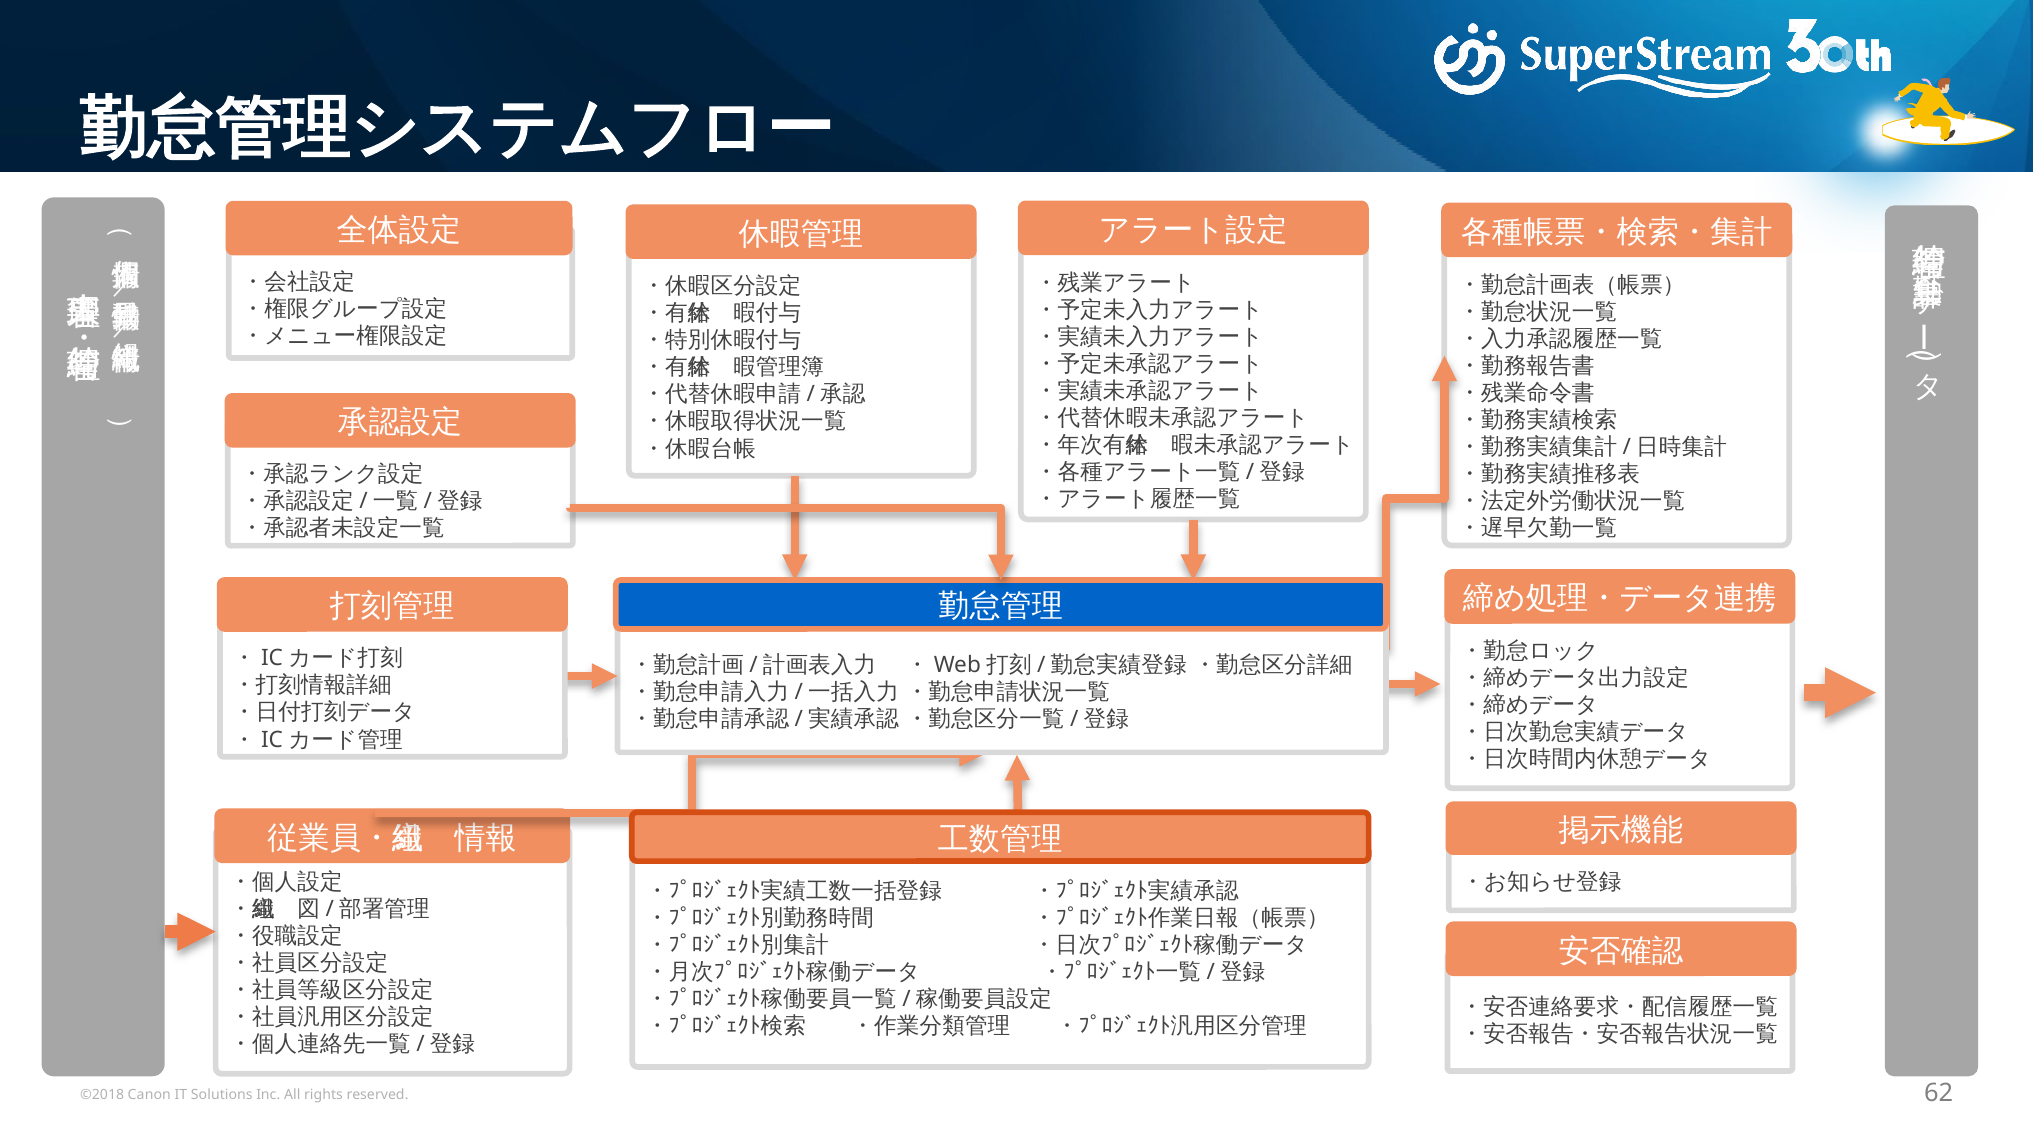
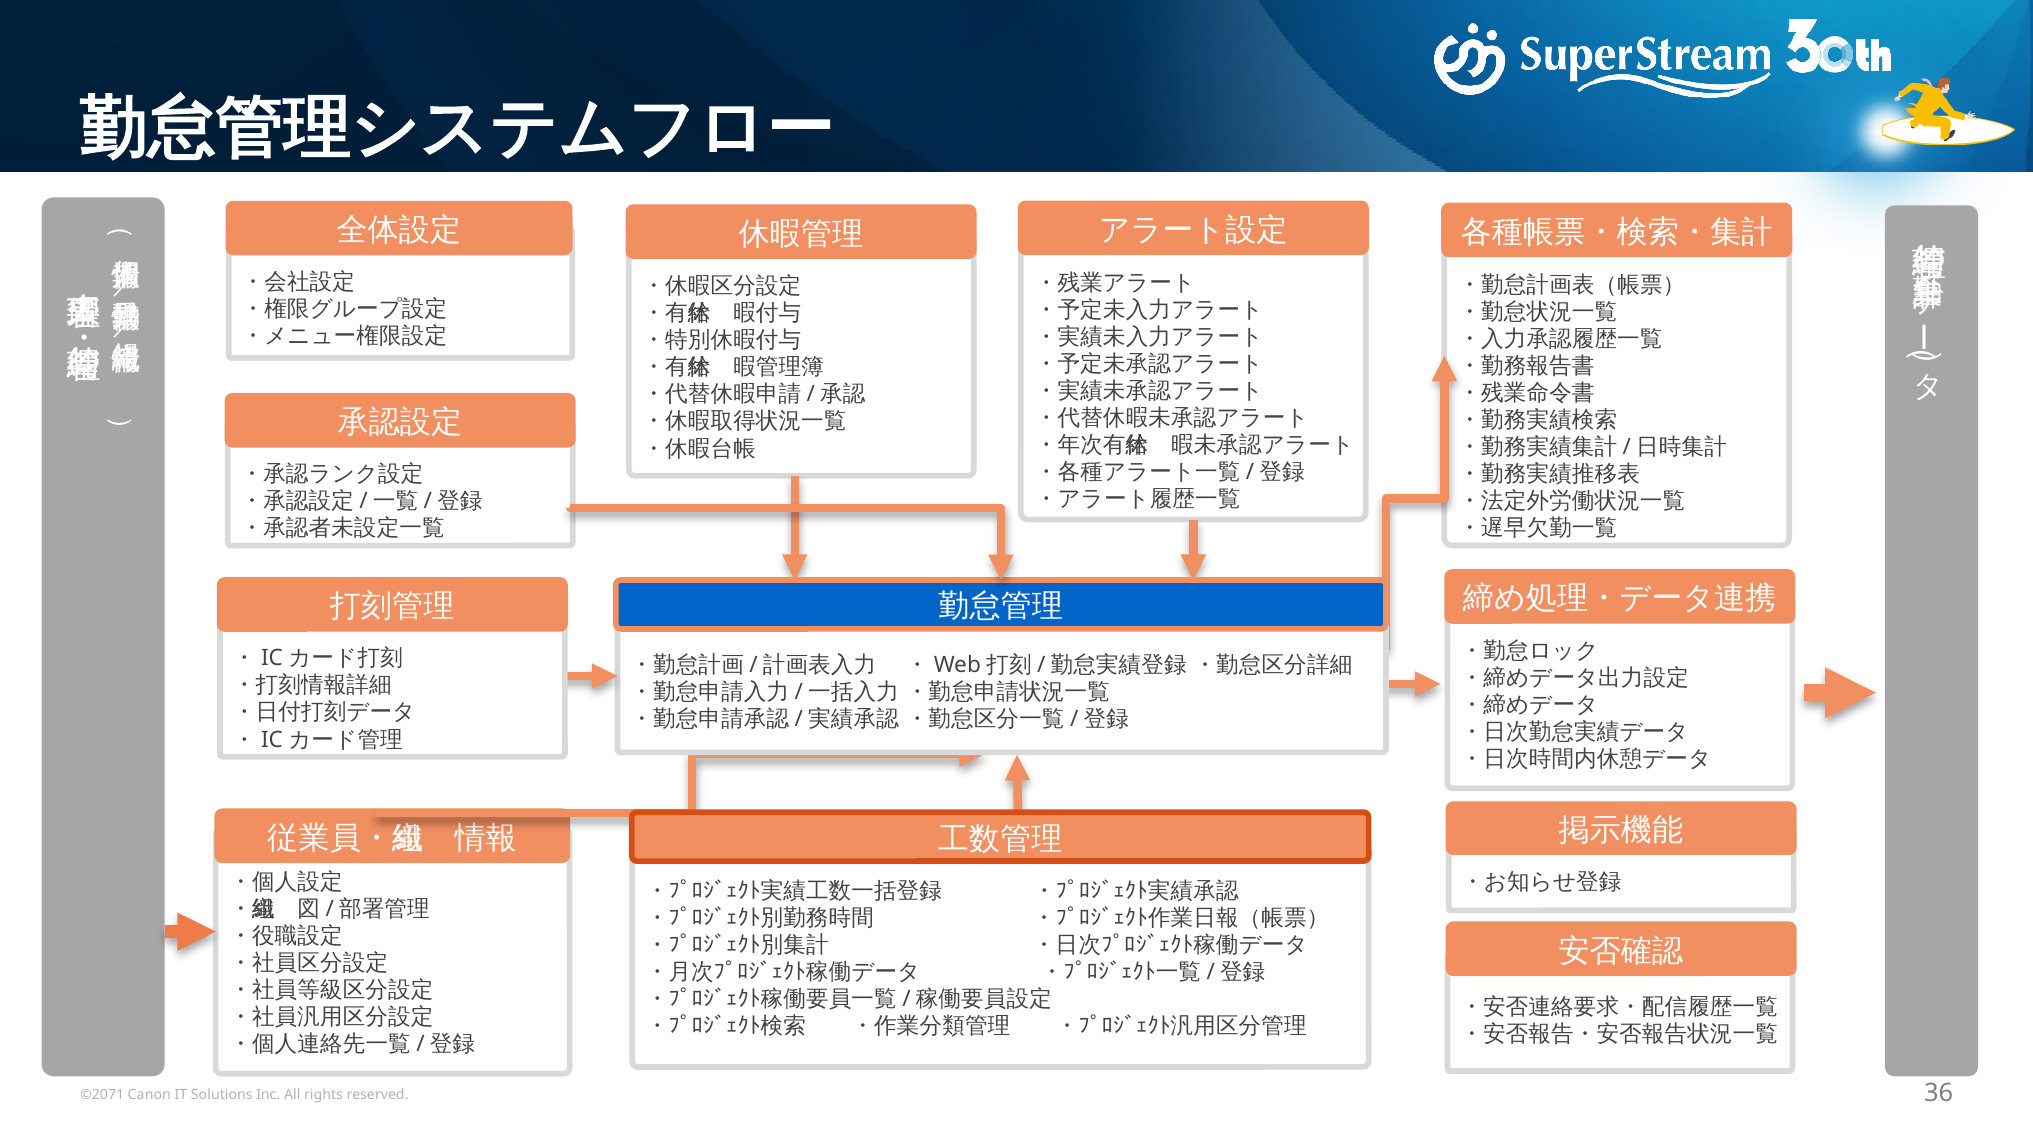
©2018: ©2018 -> ©2071 (102, 1095)
62: 62 -> 36 (1939, 1093)
